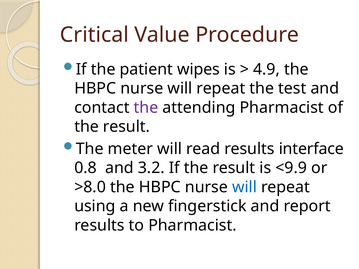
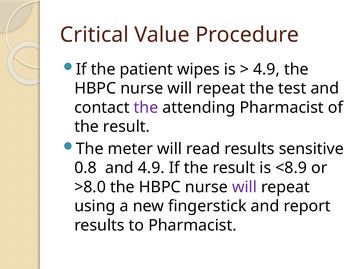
interface: interface -> sensitive (311, 149)
and 3.2: 3.2 -> 4.9 (151, 168)
<9.9: <9.9 -> <8.9 (291, 168)
will colour: blue -> purple (244, 187)
